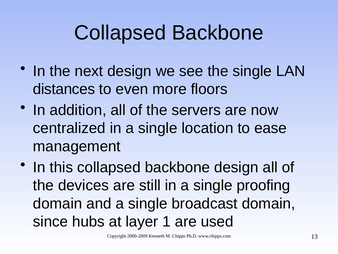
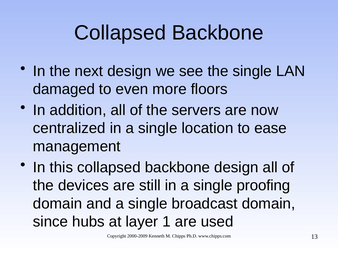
distances: distances -> damaged (64, 89)
